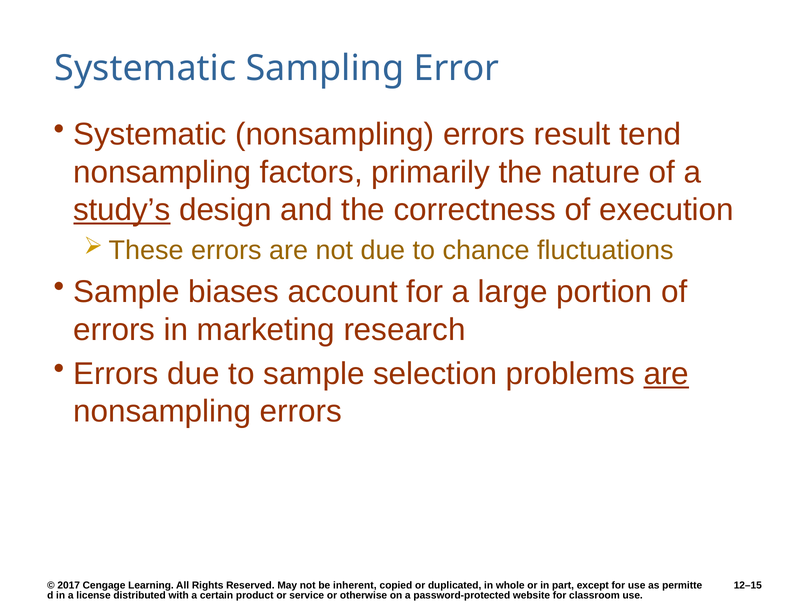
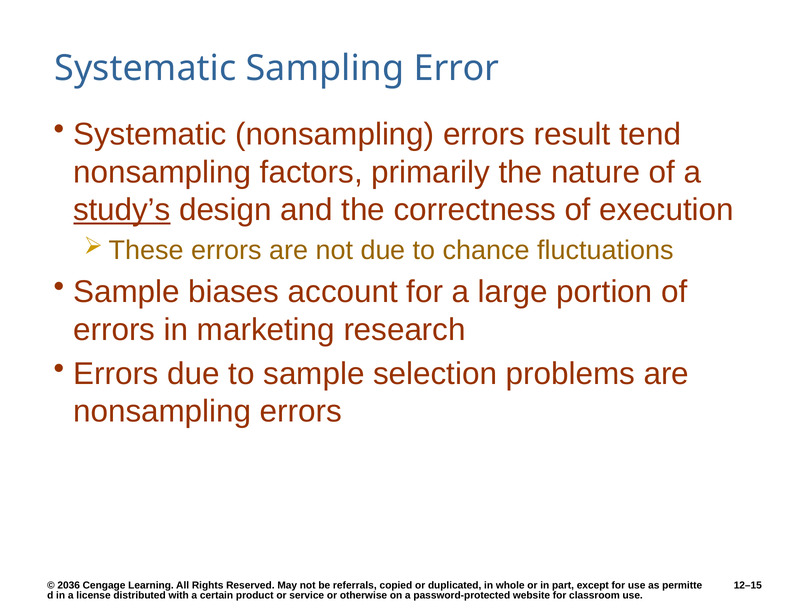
are underline: present -> none (666, 374)
2017: 2017 -> 2036 (69, 585)
inherent: inherent -> referrals (355, 585)
